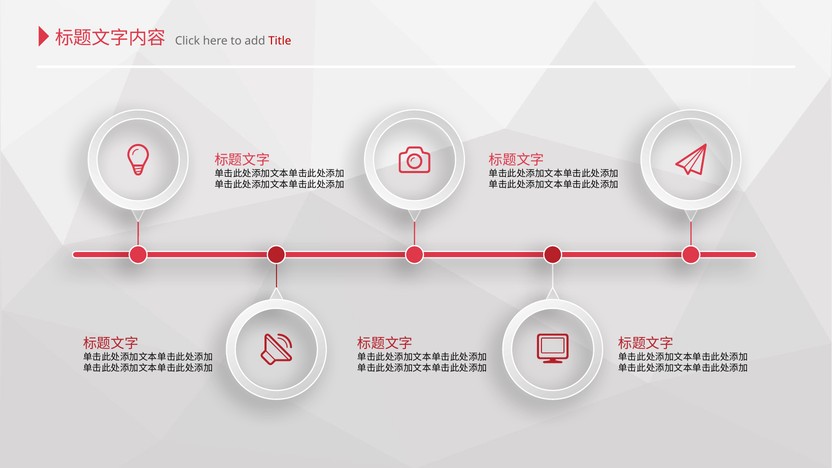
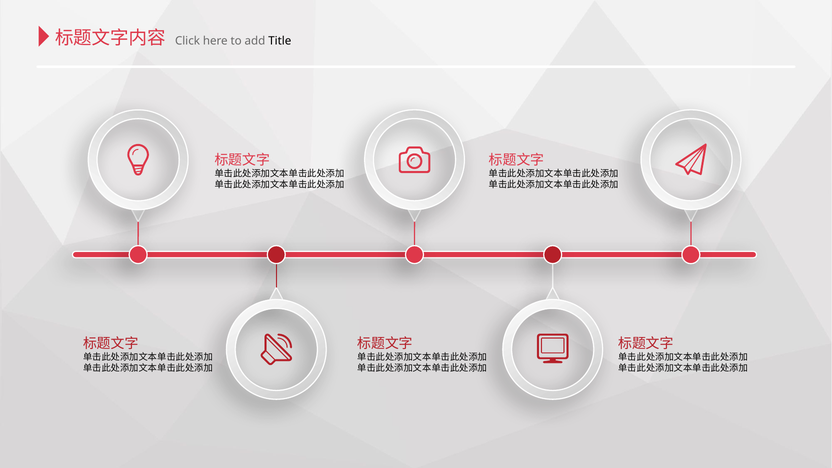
Title colour: red -> black (280, 41)
